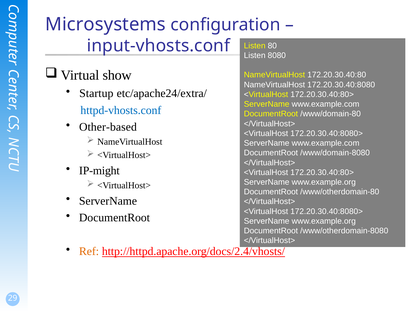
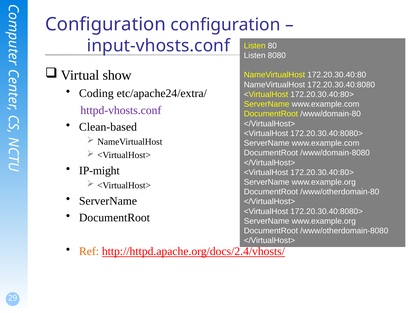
Microsystems: Microsystems -> Configuration (106, 24)
Startup: Startup -> Coding (96, 93)
httpd-vhosts.conf colour: blue -> purple (121, 110)
Other-based: Other-based -> Clean-based (108, 127)
